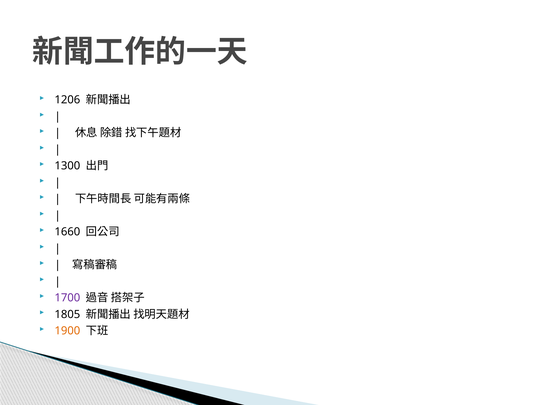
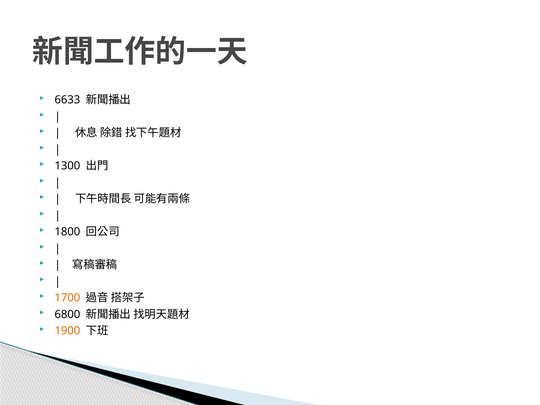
1206: 1206 -> 6633 (67, 100)
1660: 1660 -> 1800 (67, 232)
1700 colour: purple -> orange (67, 298)
1805: 1805 -> 6800 (67, 314)
